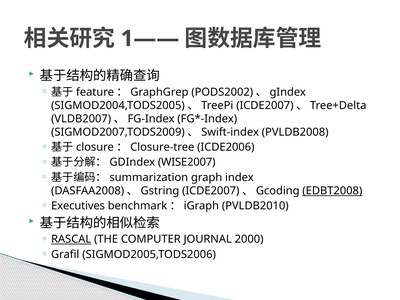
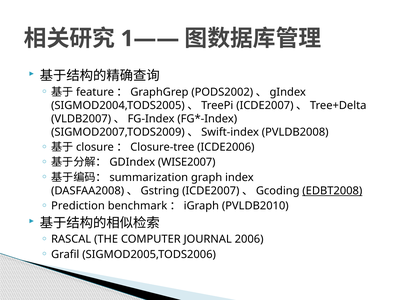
Executives: Executives -> Prediction (78, 206)
RASCAL underline: present -> none (71, 239)
2000: 2000 -> 2006 (249, 239)
